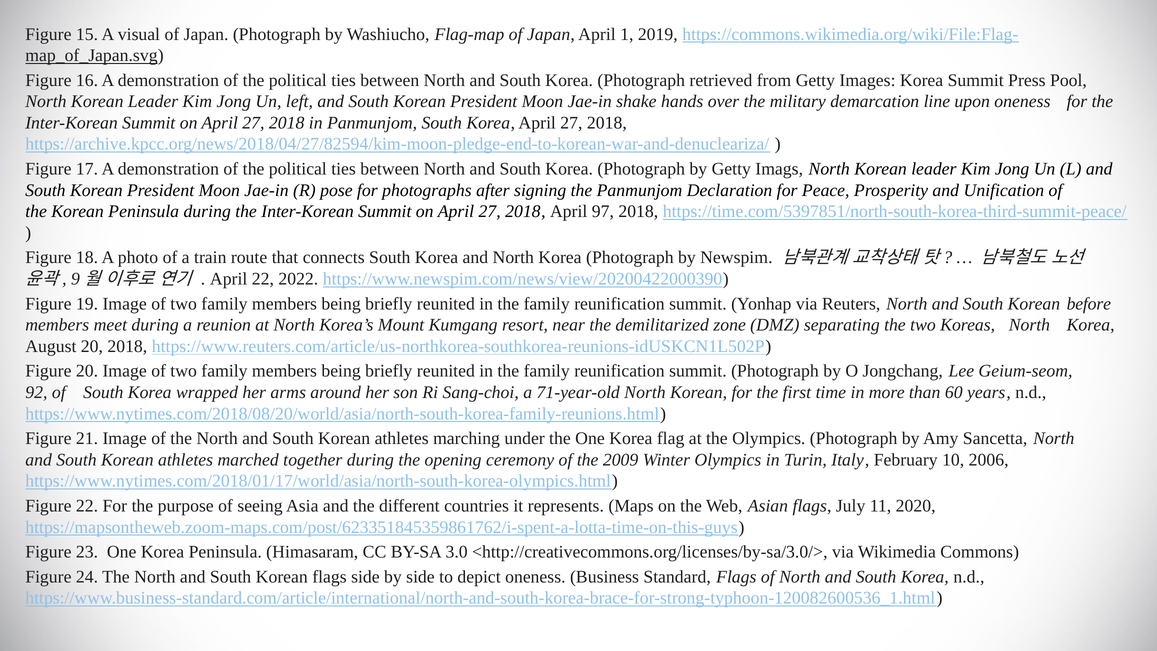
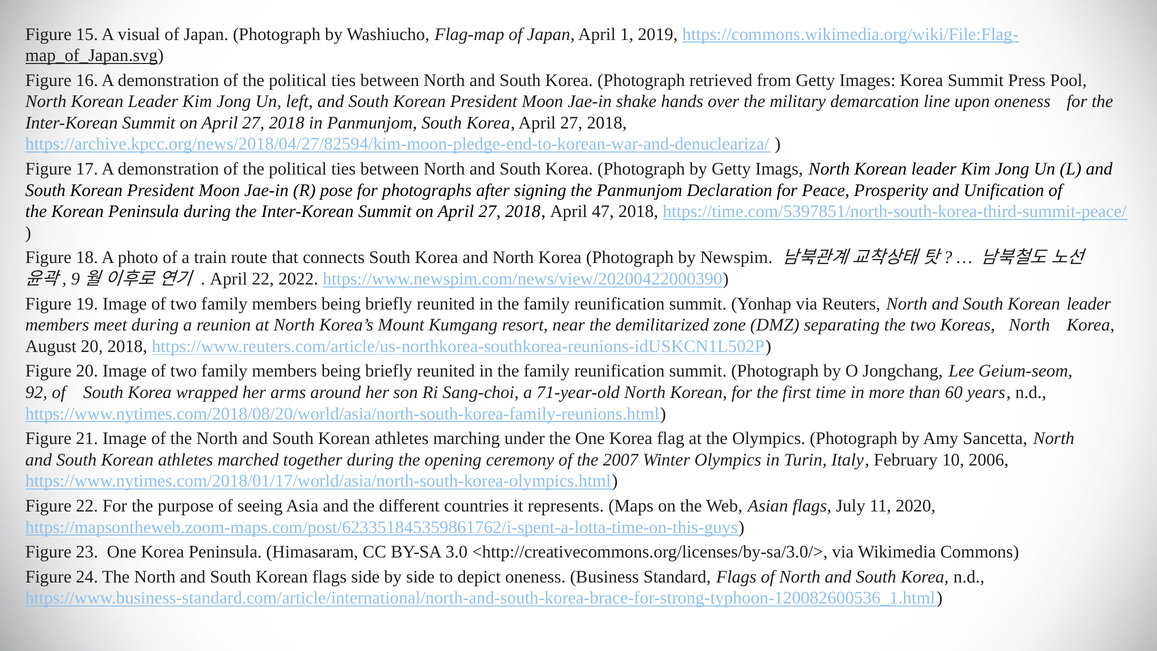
97: 97 -> 47 (603, 211)
South Korean before: before -> leader (1089, 304)
2009: 2009 -> 2007 (621, 460)
